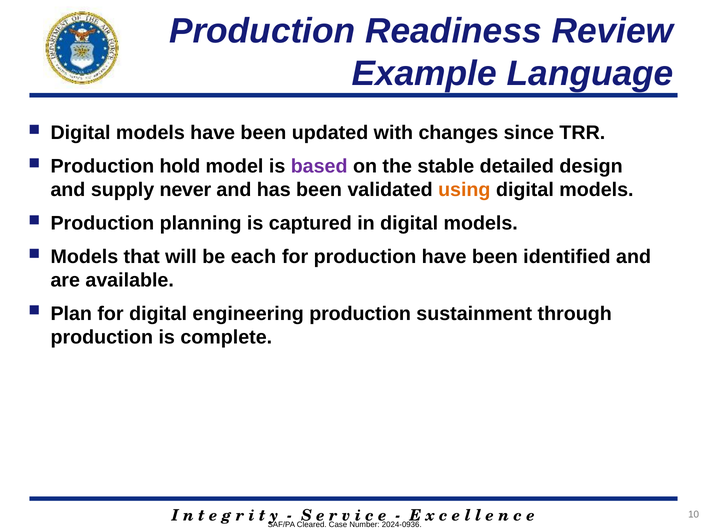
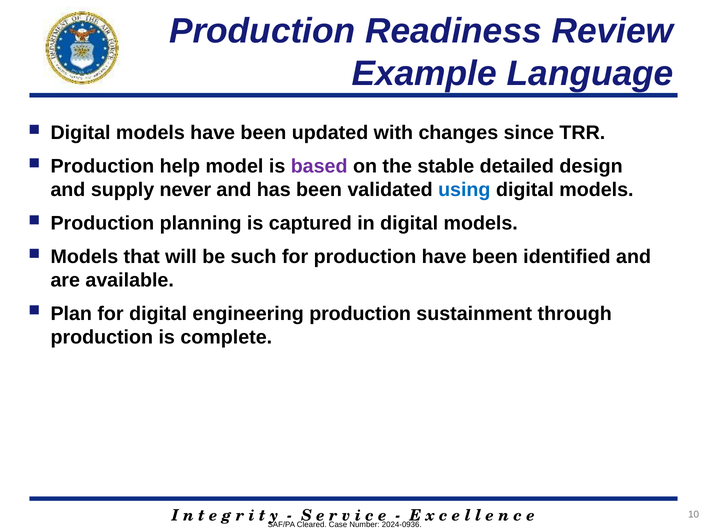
hold: hold -> help (180, 166)
using colour: orange -> blue (464, 190)
each: each -> such (254, 257)
